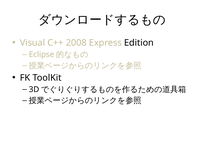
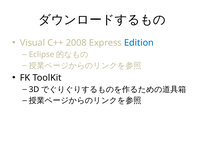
Edition colour: black -> blue (139, 43)
